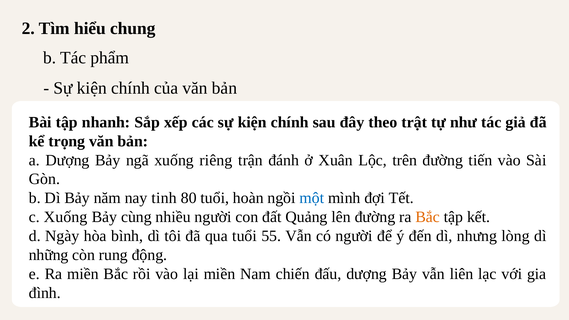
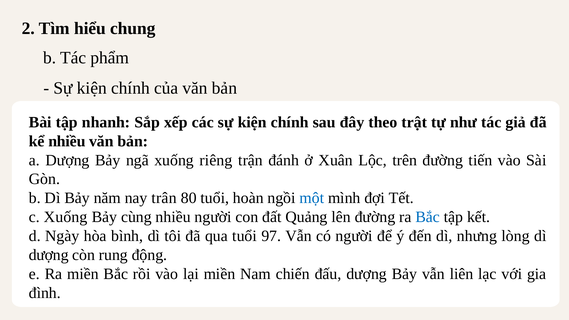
kể trọng: trọng -> nhiều (67, 141)
tinh: tinh -> trân (164, 198)
Bắc colour: orange -> blue (428, 217)
55: 55 -> 97 (271, 236)
những: những -> dượng (49, 255)
